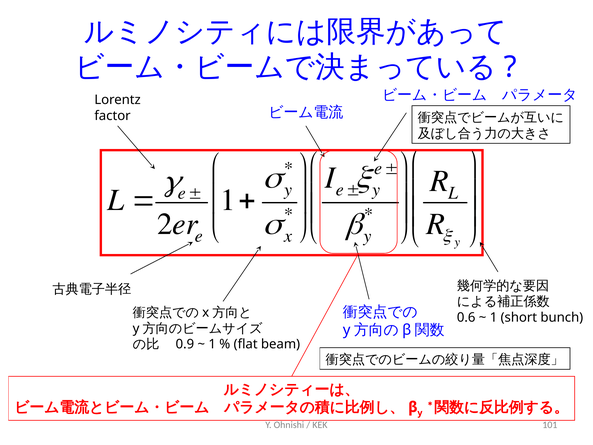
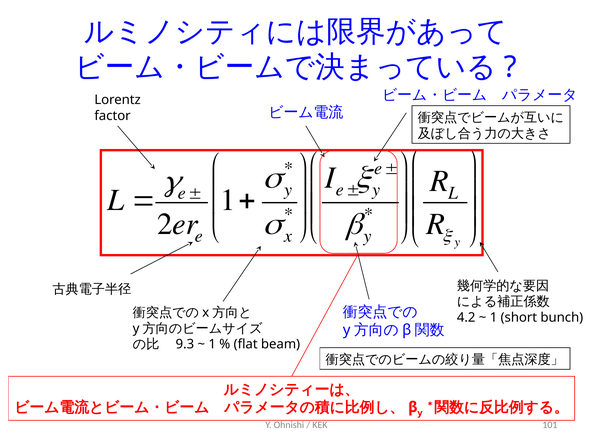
0.6: 0.6 -> 4.2 (466, 317)
0.9: 0.9 -> 9.3 (185, 344)
